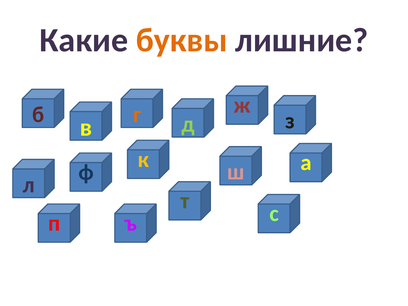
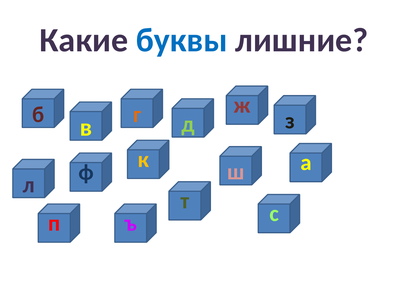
буквы colour: orange -> blue (182, 40)
